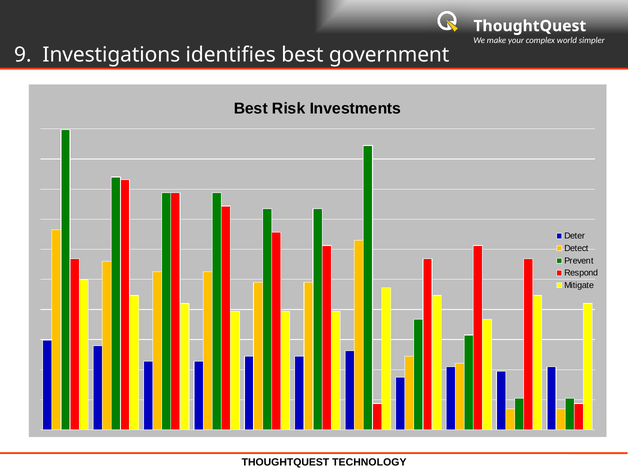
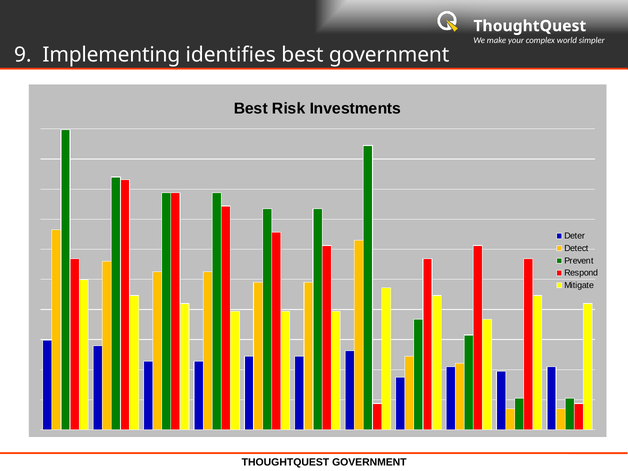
Investigations: Investigations -> Implementing (111, 55)
THOUGHTQUEST TECHNOLOGY: TECHNOLOGY -> GOVERNMENT (369, 462)
